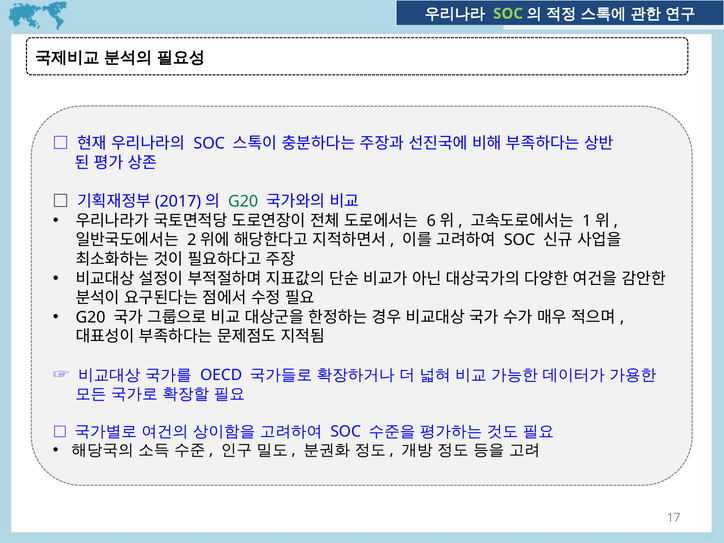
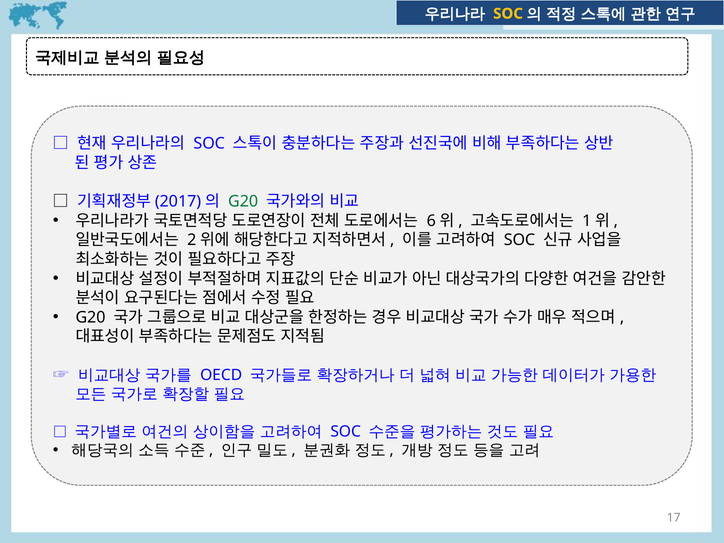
SOC colour: light green -> yellow (508, 14)
